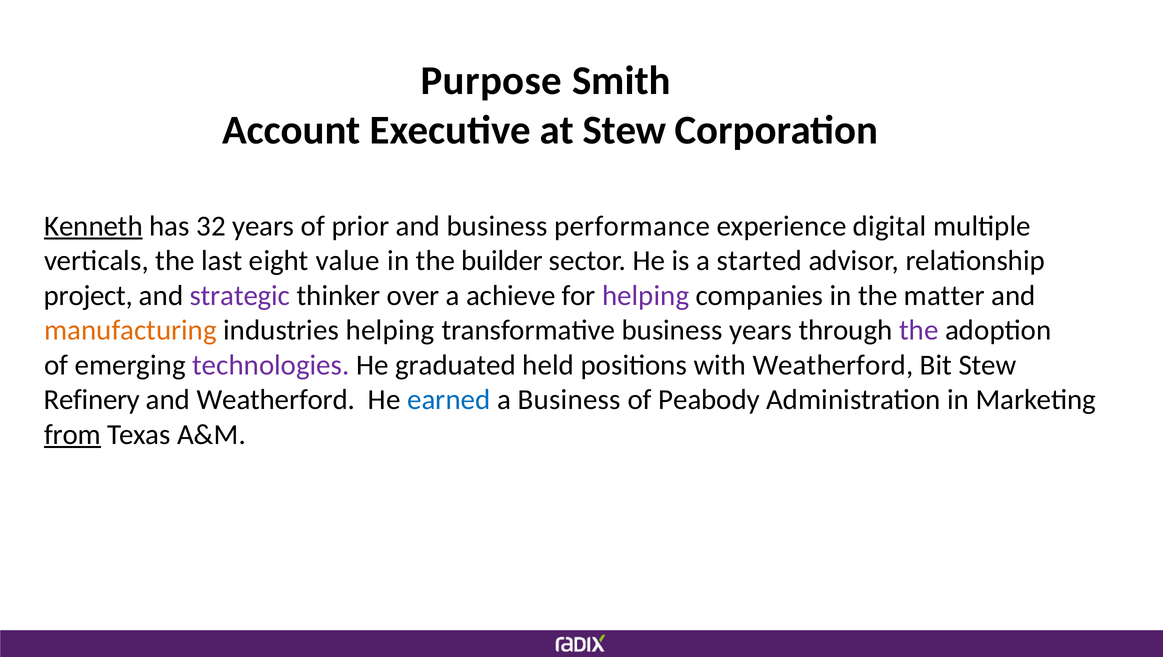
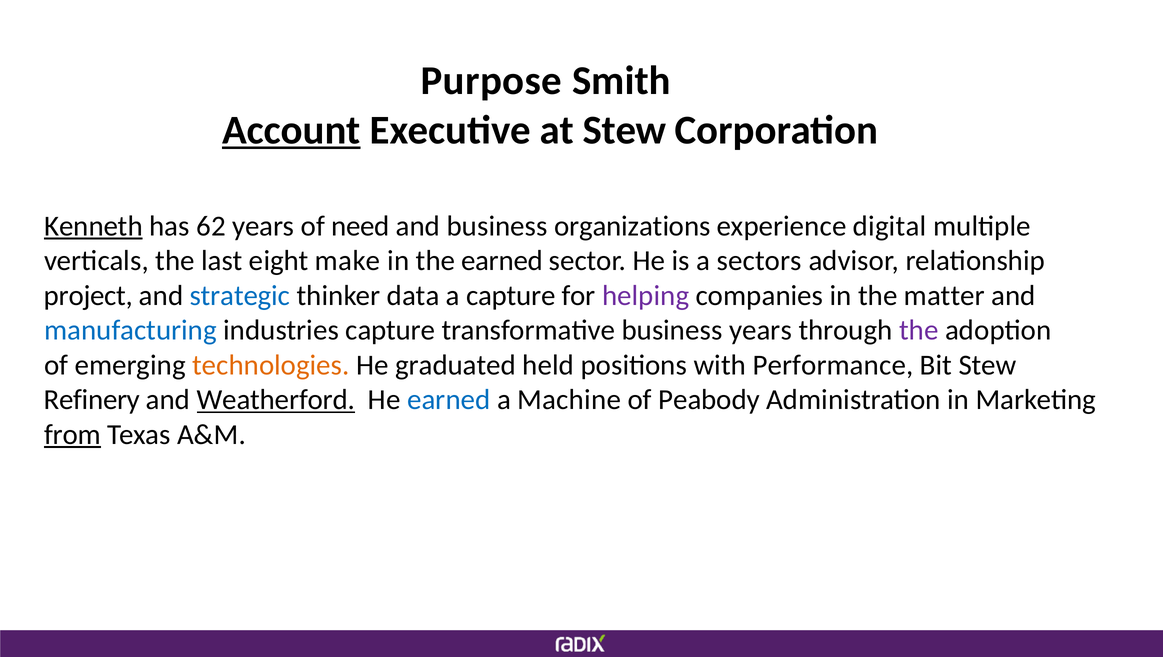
Account underline: none -> present (291, 130)
32: 32 -> 62 (211, 226)
prior: prior -> need (361, 226)
performance: performance -> organizations (632, 226)
value: value -> make (348, 261)
the builder: builder -> earned (502, 261)
started: started -> sectors (759, 261)
strategic colour: purple -> blue (240, 296)
over: over -> data (413, 296)
a achieve: achieve -> capture (511, 296)
manufacturing colour: orange -> blue (130, 331)
industries helping: helping -> capture (390, 331)
technologies colour: purple -> orange (271, 365)
with Weatherford: Weatherford -> Performance (833, 365)
Weatherford underline: none -> present (276, 400)
a Business: Business -> Machine (569, 400)
